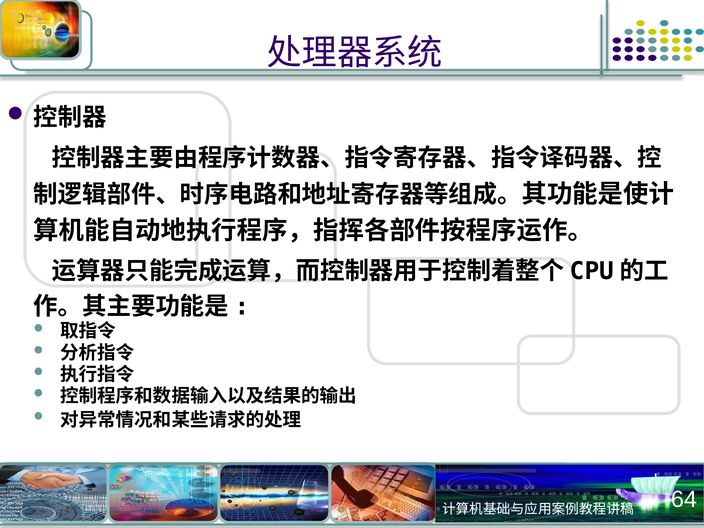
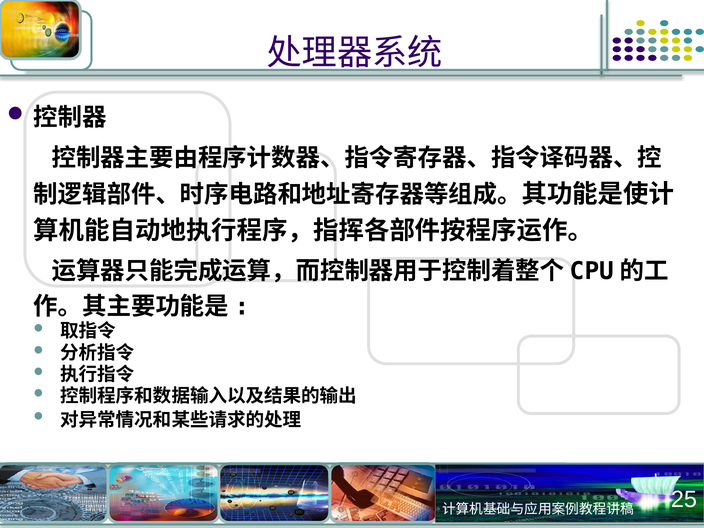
64: 64 -> 25 (684, 499)
